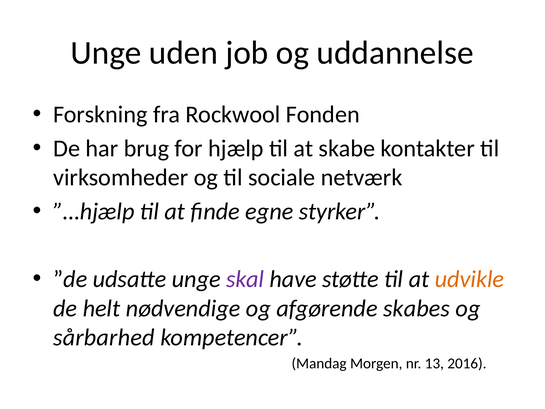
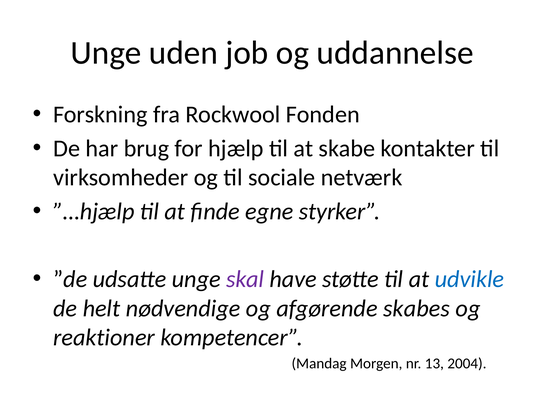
udvikle colour: orange -> blue (469, 279)
sårbarhed: sårbarhed -> reaktioner (104, 337)
2016: 2016 -> 2004 (467, 363)
